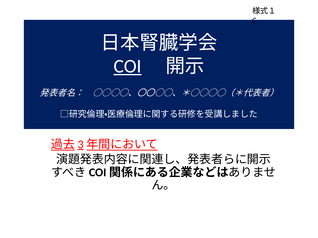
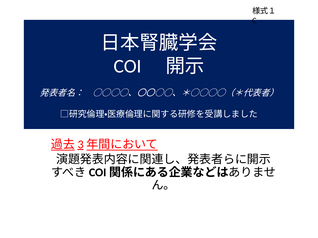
COI underline: present -> none (128, 66)
